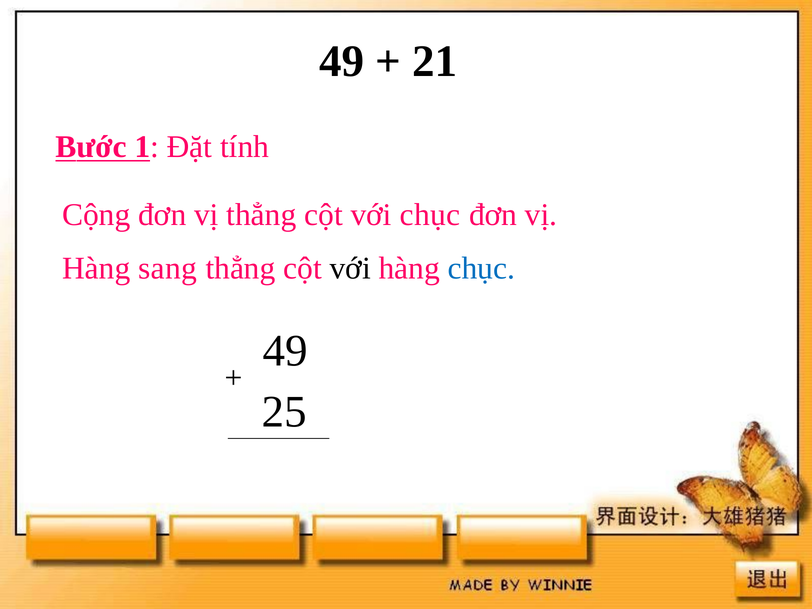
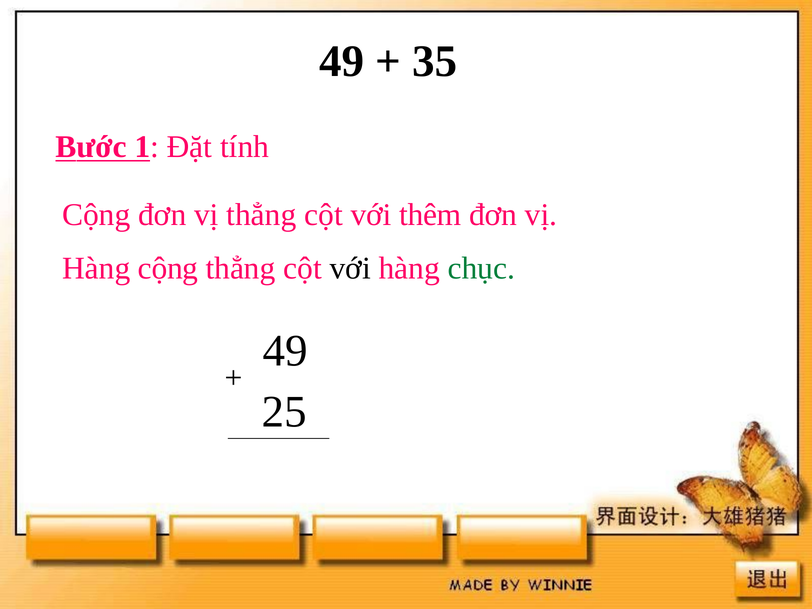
21: 21 -> 35 (435, 61)
với chục: chục -> thêm (430, 215)
Hàng sang: sang -> cộng (168, 268)
chục colour: blue -> green (481, 268)
